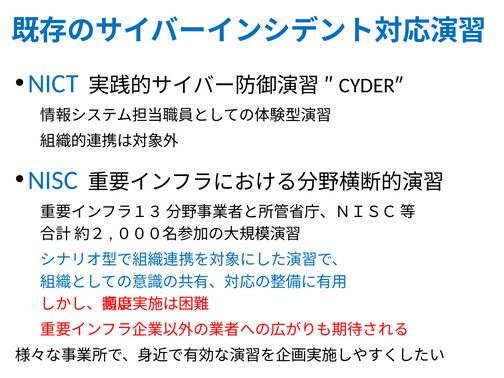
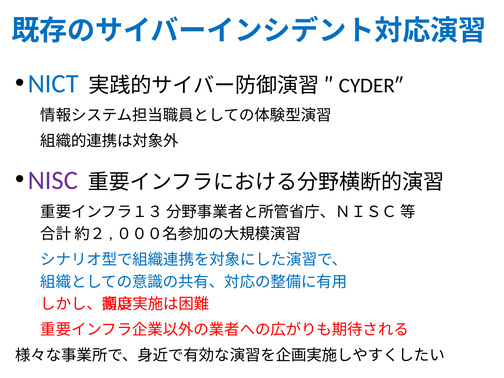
NISC colour: blue -> purple (53, 180)
